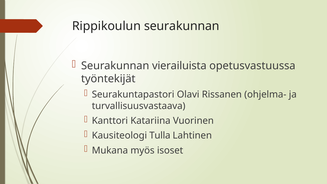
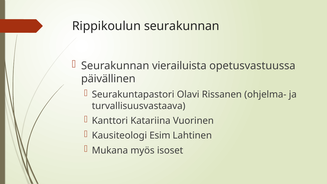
työntekijät: työntekijät -> päivällinen (108, 79)
Tulla: Tulla -> Esim (160, 136)
